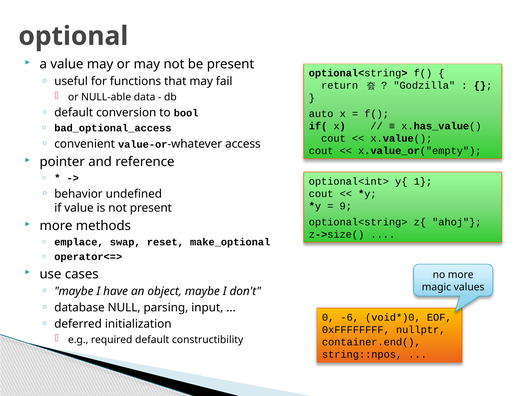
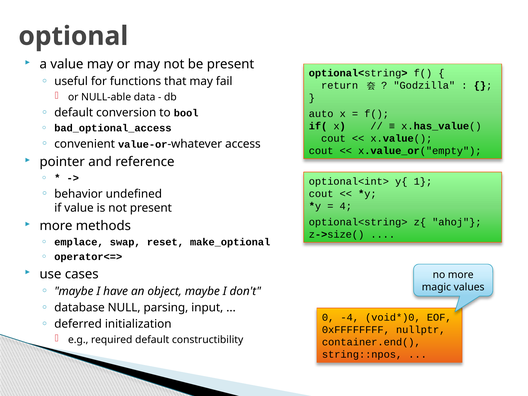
9: 9 -> 4 (346, 206)
-6: -6 -> -4 (350, 317)
